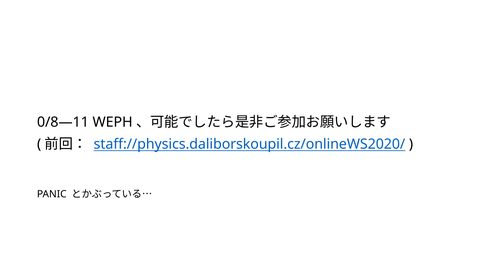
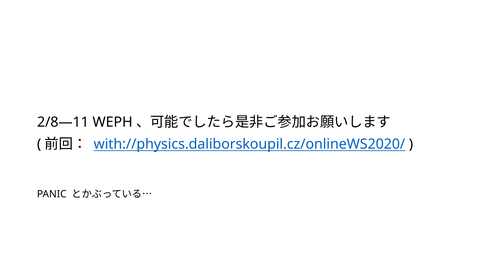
0/8—11: 0/8—11 -> 2/8—11 (63, 122)
staff://physics.daliborskoupil.cz/onlineWS2020/: staff://physics.daliborskoupil.cz/onlineWS2020/ -> with://physics.daliborskoupil.cz/onlineWS2020/ (249, 144)
